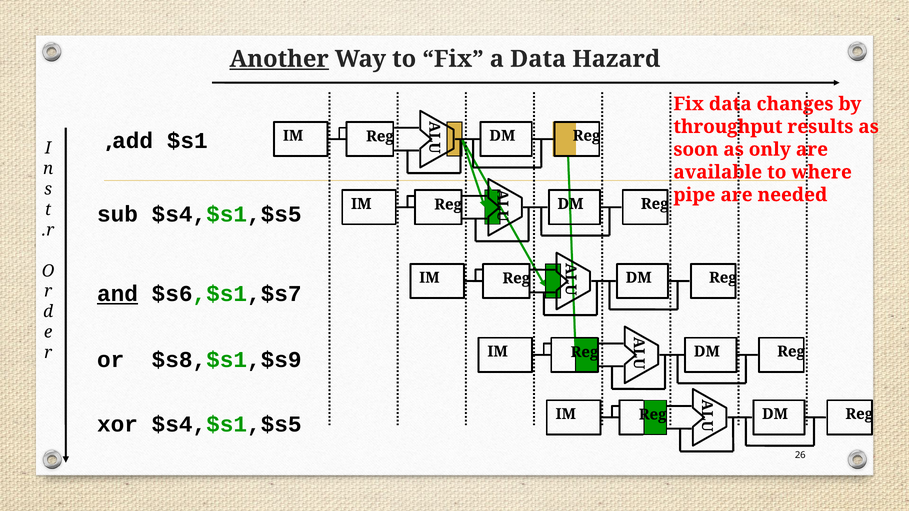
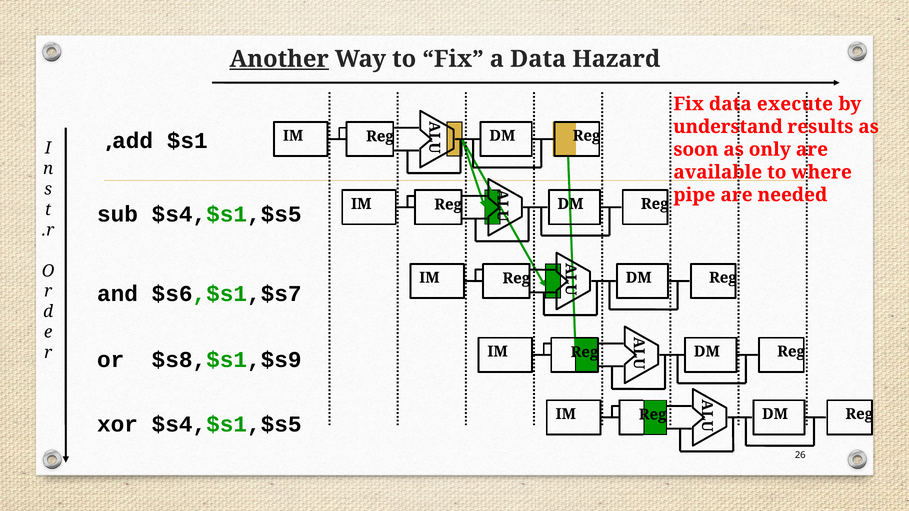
changes: changes -> execute (795, 104)
throughput: throughput -> understand (728, 127)
and underline: present -> none (118, 294)
